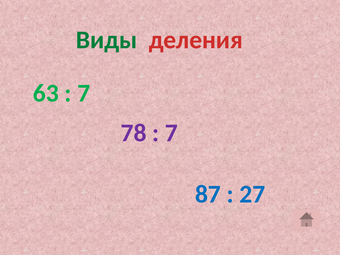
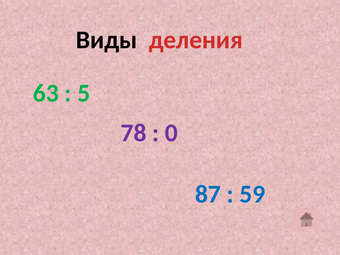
Виды colour: green -> black (107, 40)
7: 7 -> 5 (84, 93)
7: 7 -> 0 (171, 133)
27: 27 -> 59 (252, 194)
